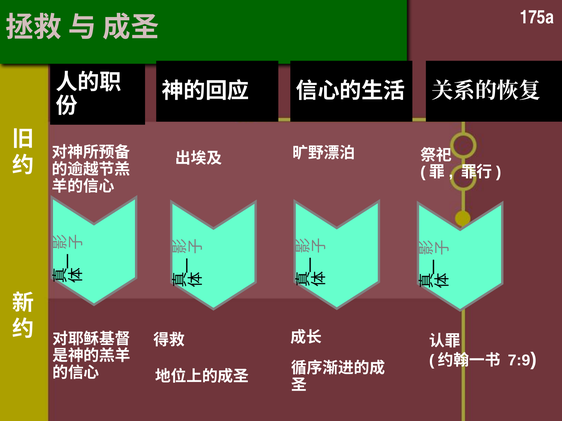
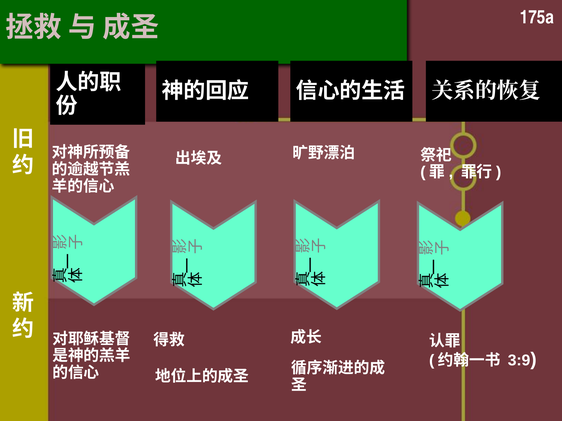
7:9: 7:9 -> 3:9 (519, 361)
